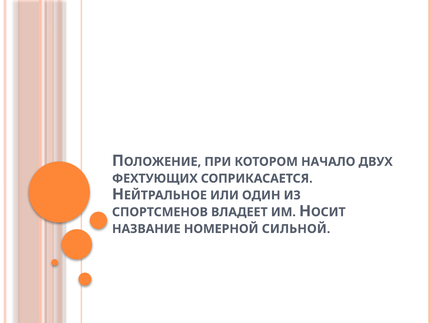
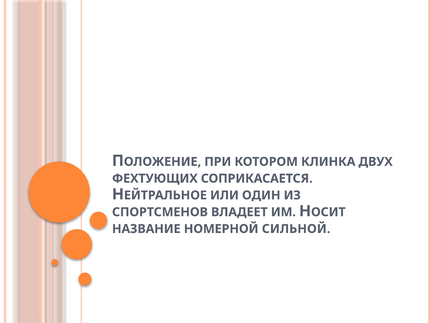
НАЧАЛО: НАЧАЛО -> КЛИНКА (328, 162)
